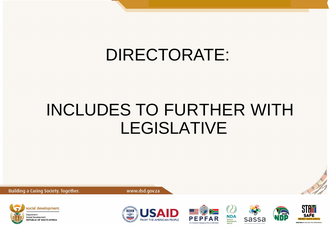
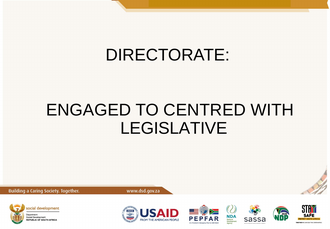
INCLUDES: INCLUDES -> ENGAGED (89, 110)
FURTHER: FURTHER -> CENTRED (205, 110)
